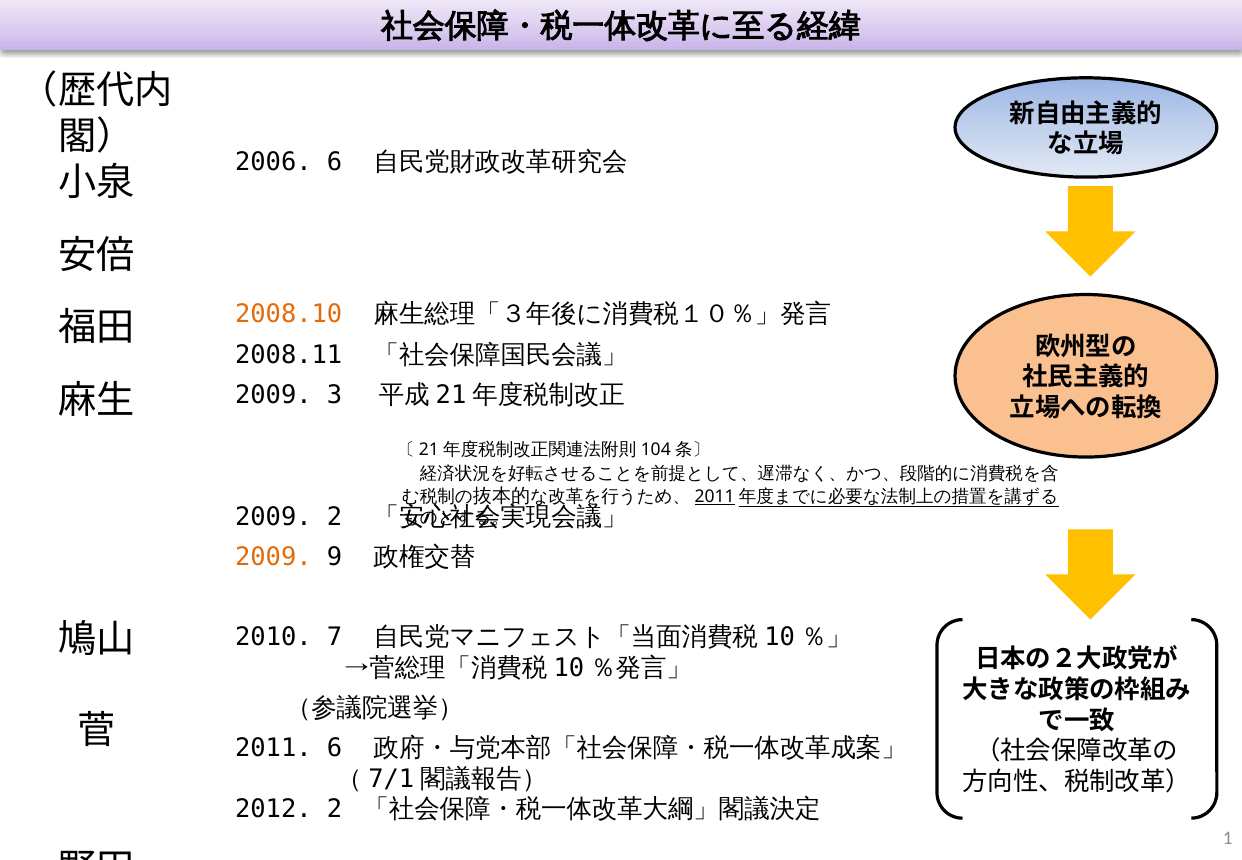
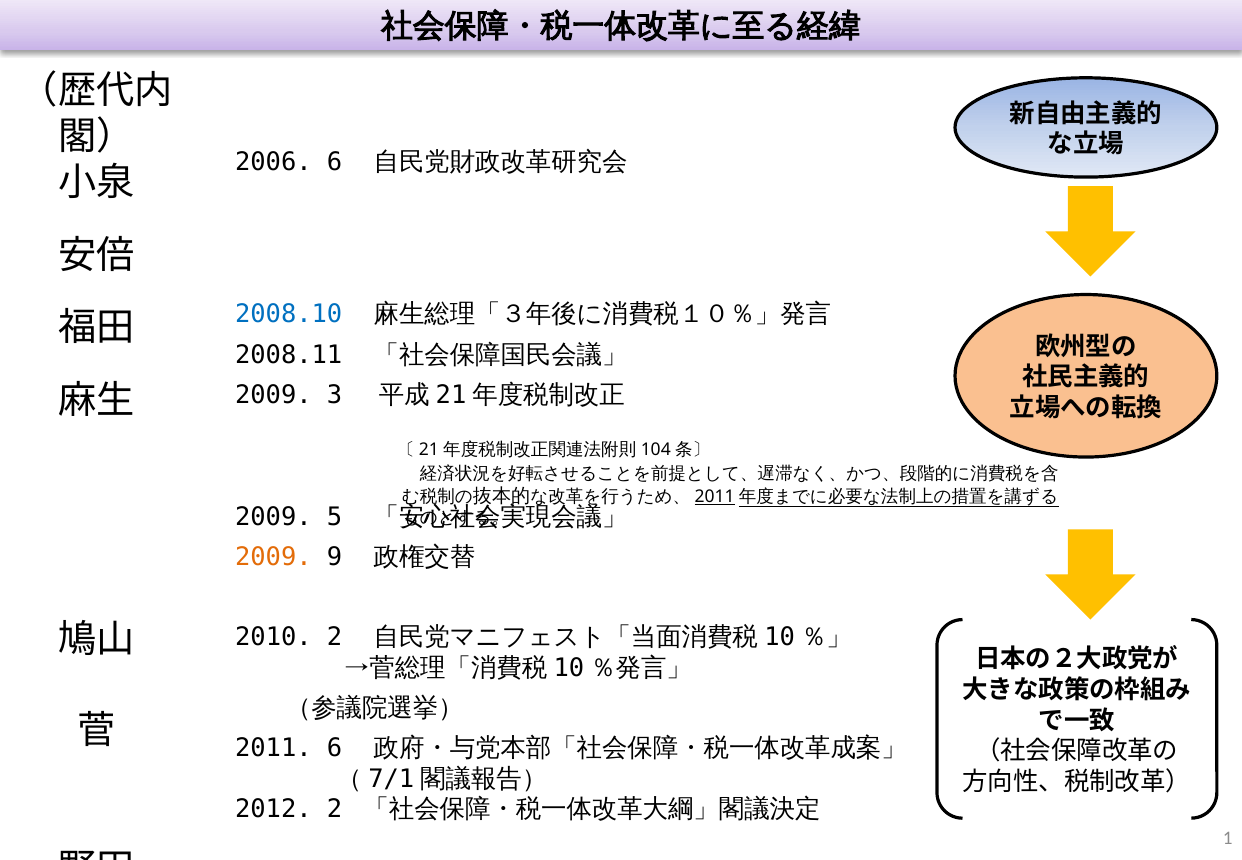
2008.10 colour: orange -> blue (289, 314)
2009 2: 2 -> 5 (335, 517)
7: 7 -> 2 (334, 637)
